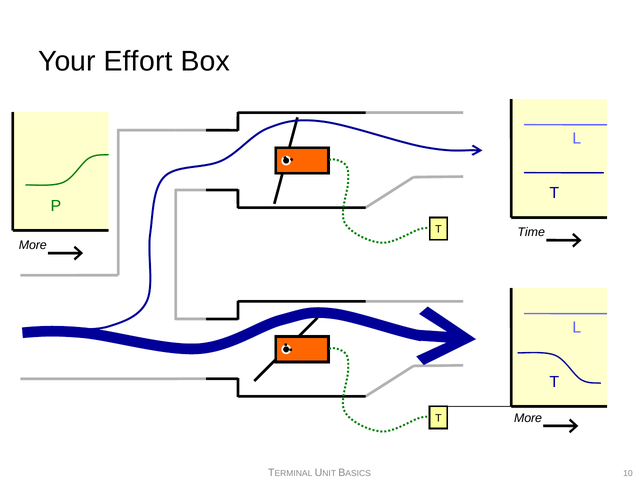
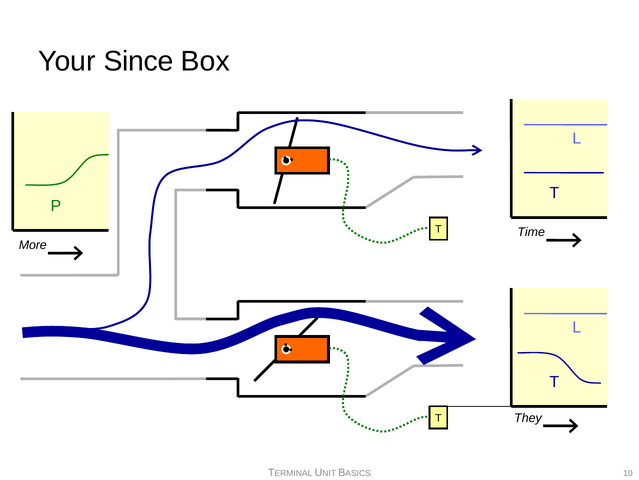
Effort: Effort -> Since (138, 61)
More: More -> They (528, 417)
